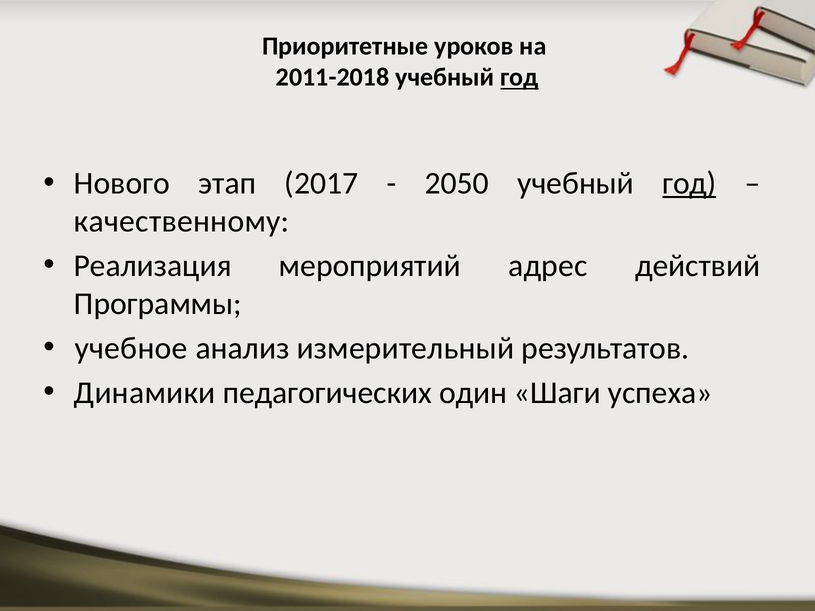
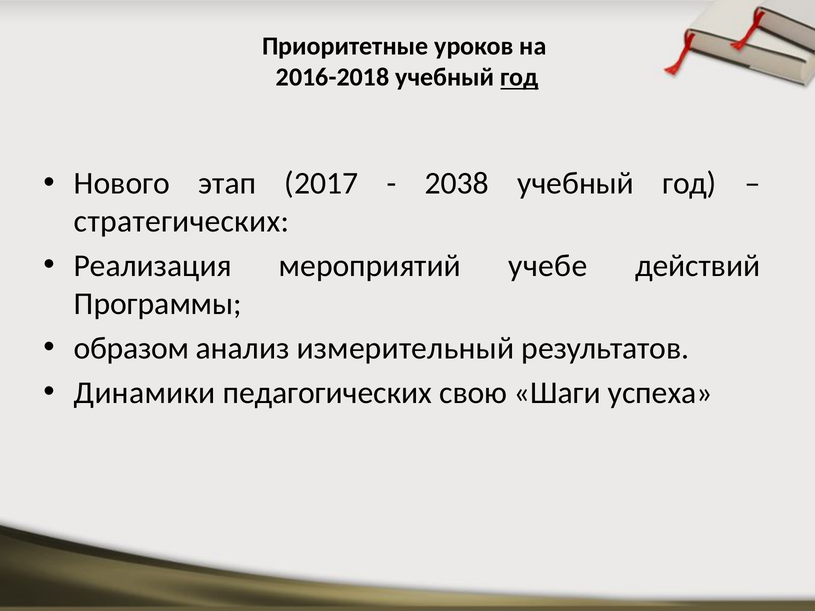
2011-2018: 2011-2018 -> 2016-2018 (333, 77)
2050: 2050 -> 2038 (457, 183)
год underline: present -> none (689, 183)
качественному: качественному -> стратегических (182, 221)
адрес: адрес -> учебе (548, 266)
учебное: учебное -> образом (131, 348)
один: один -> свою (473, 393)
